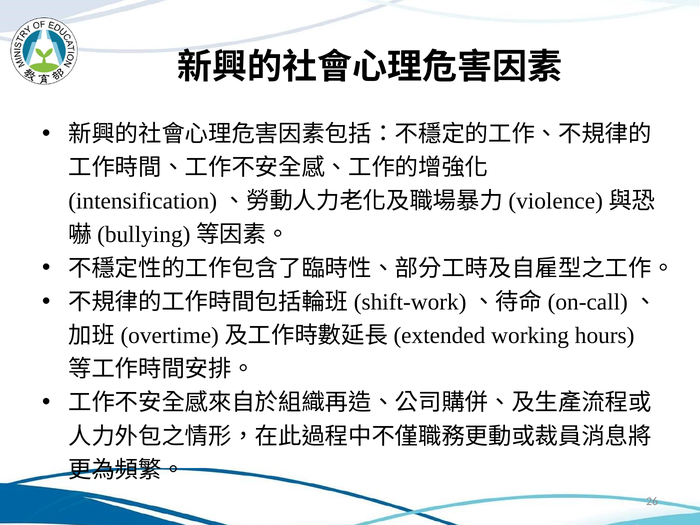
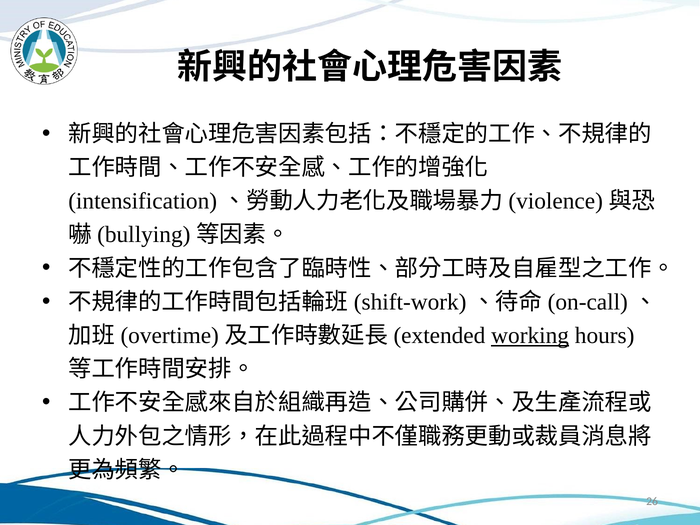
working underline: none -> present (530, 336)
